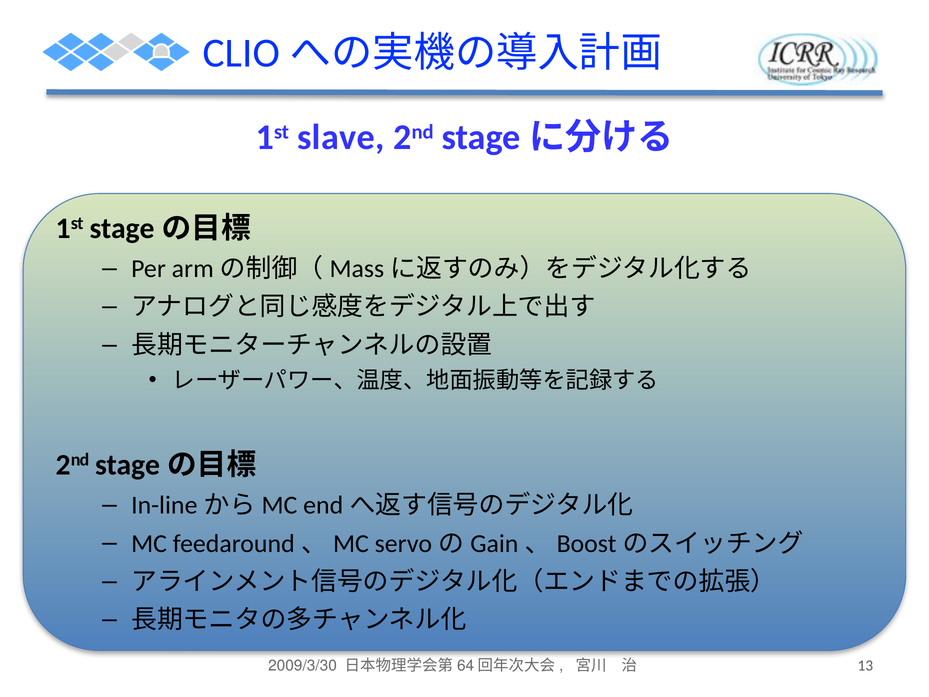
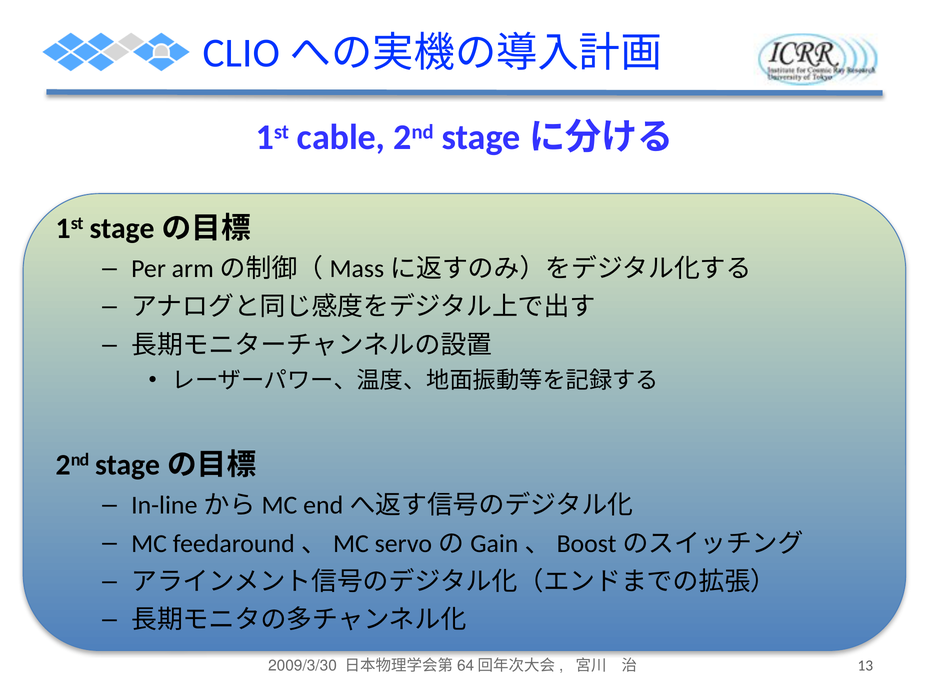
slave: slave -> cable (341, 137)
